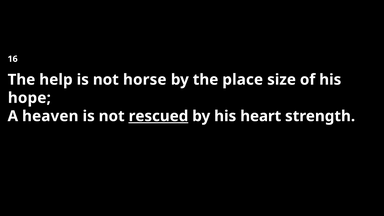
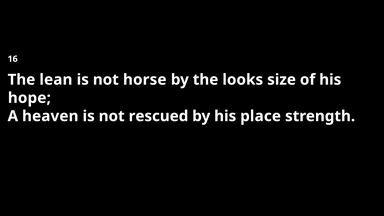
help: help -> lean (56, 80)
place: place -> looks (243, 80)
rescued underline: present -> none (158, 116)
heart: heart -> place (261, 116)
